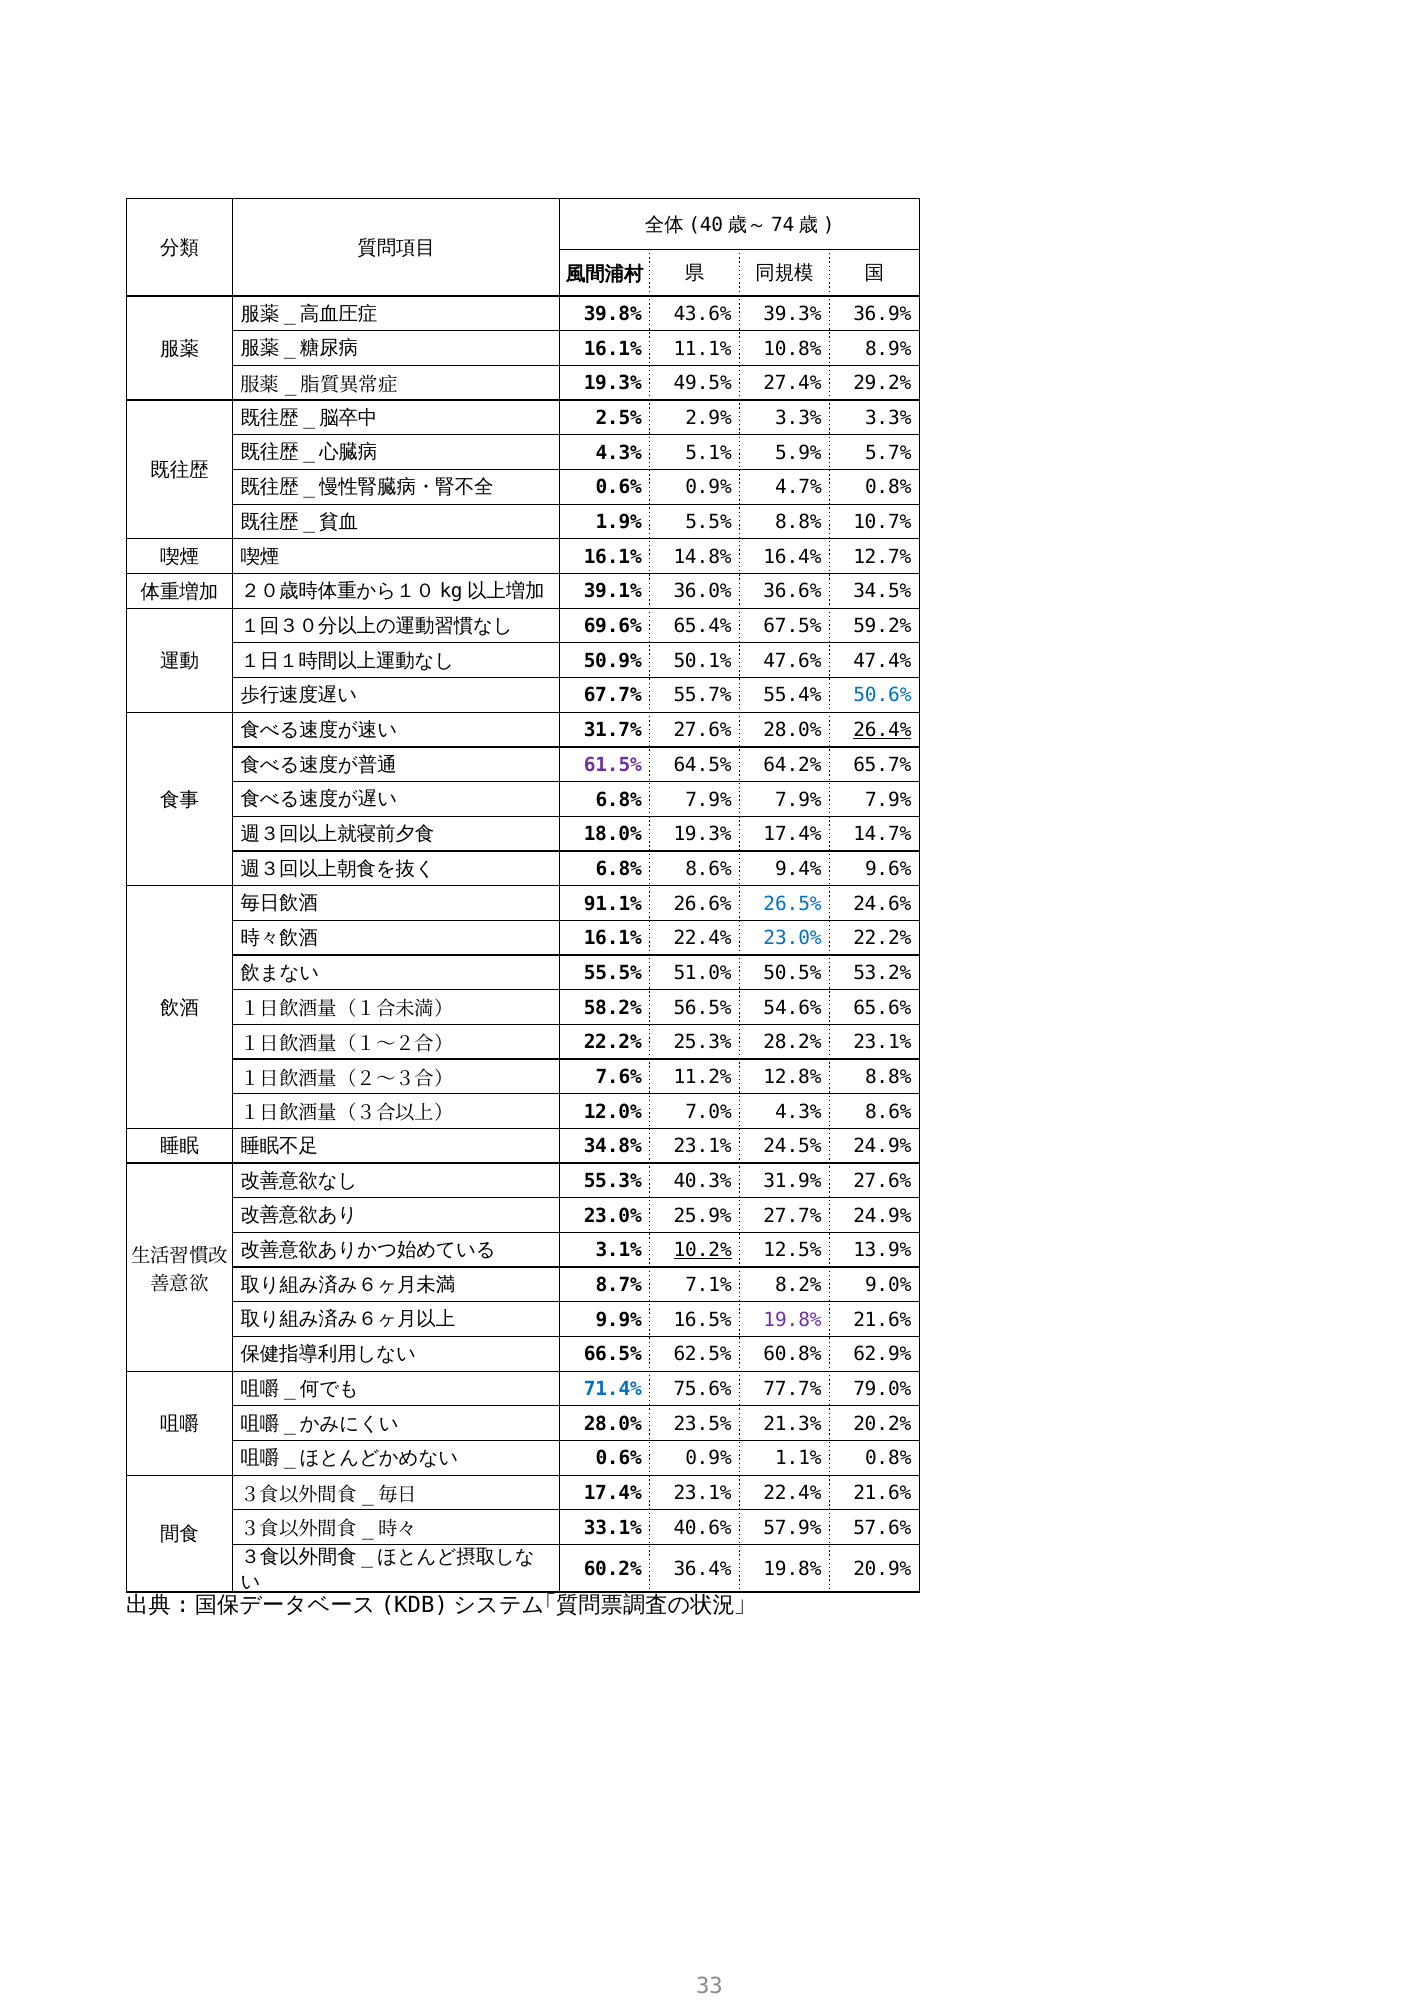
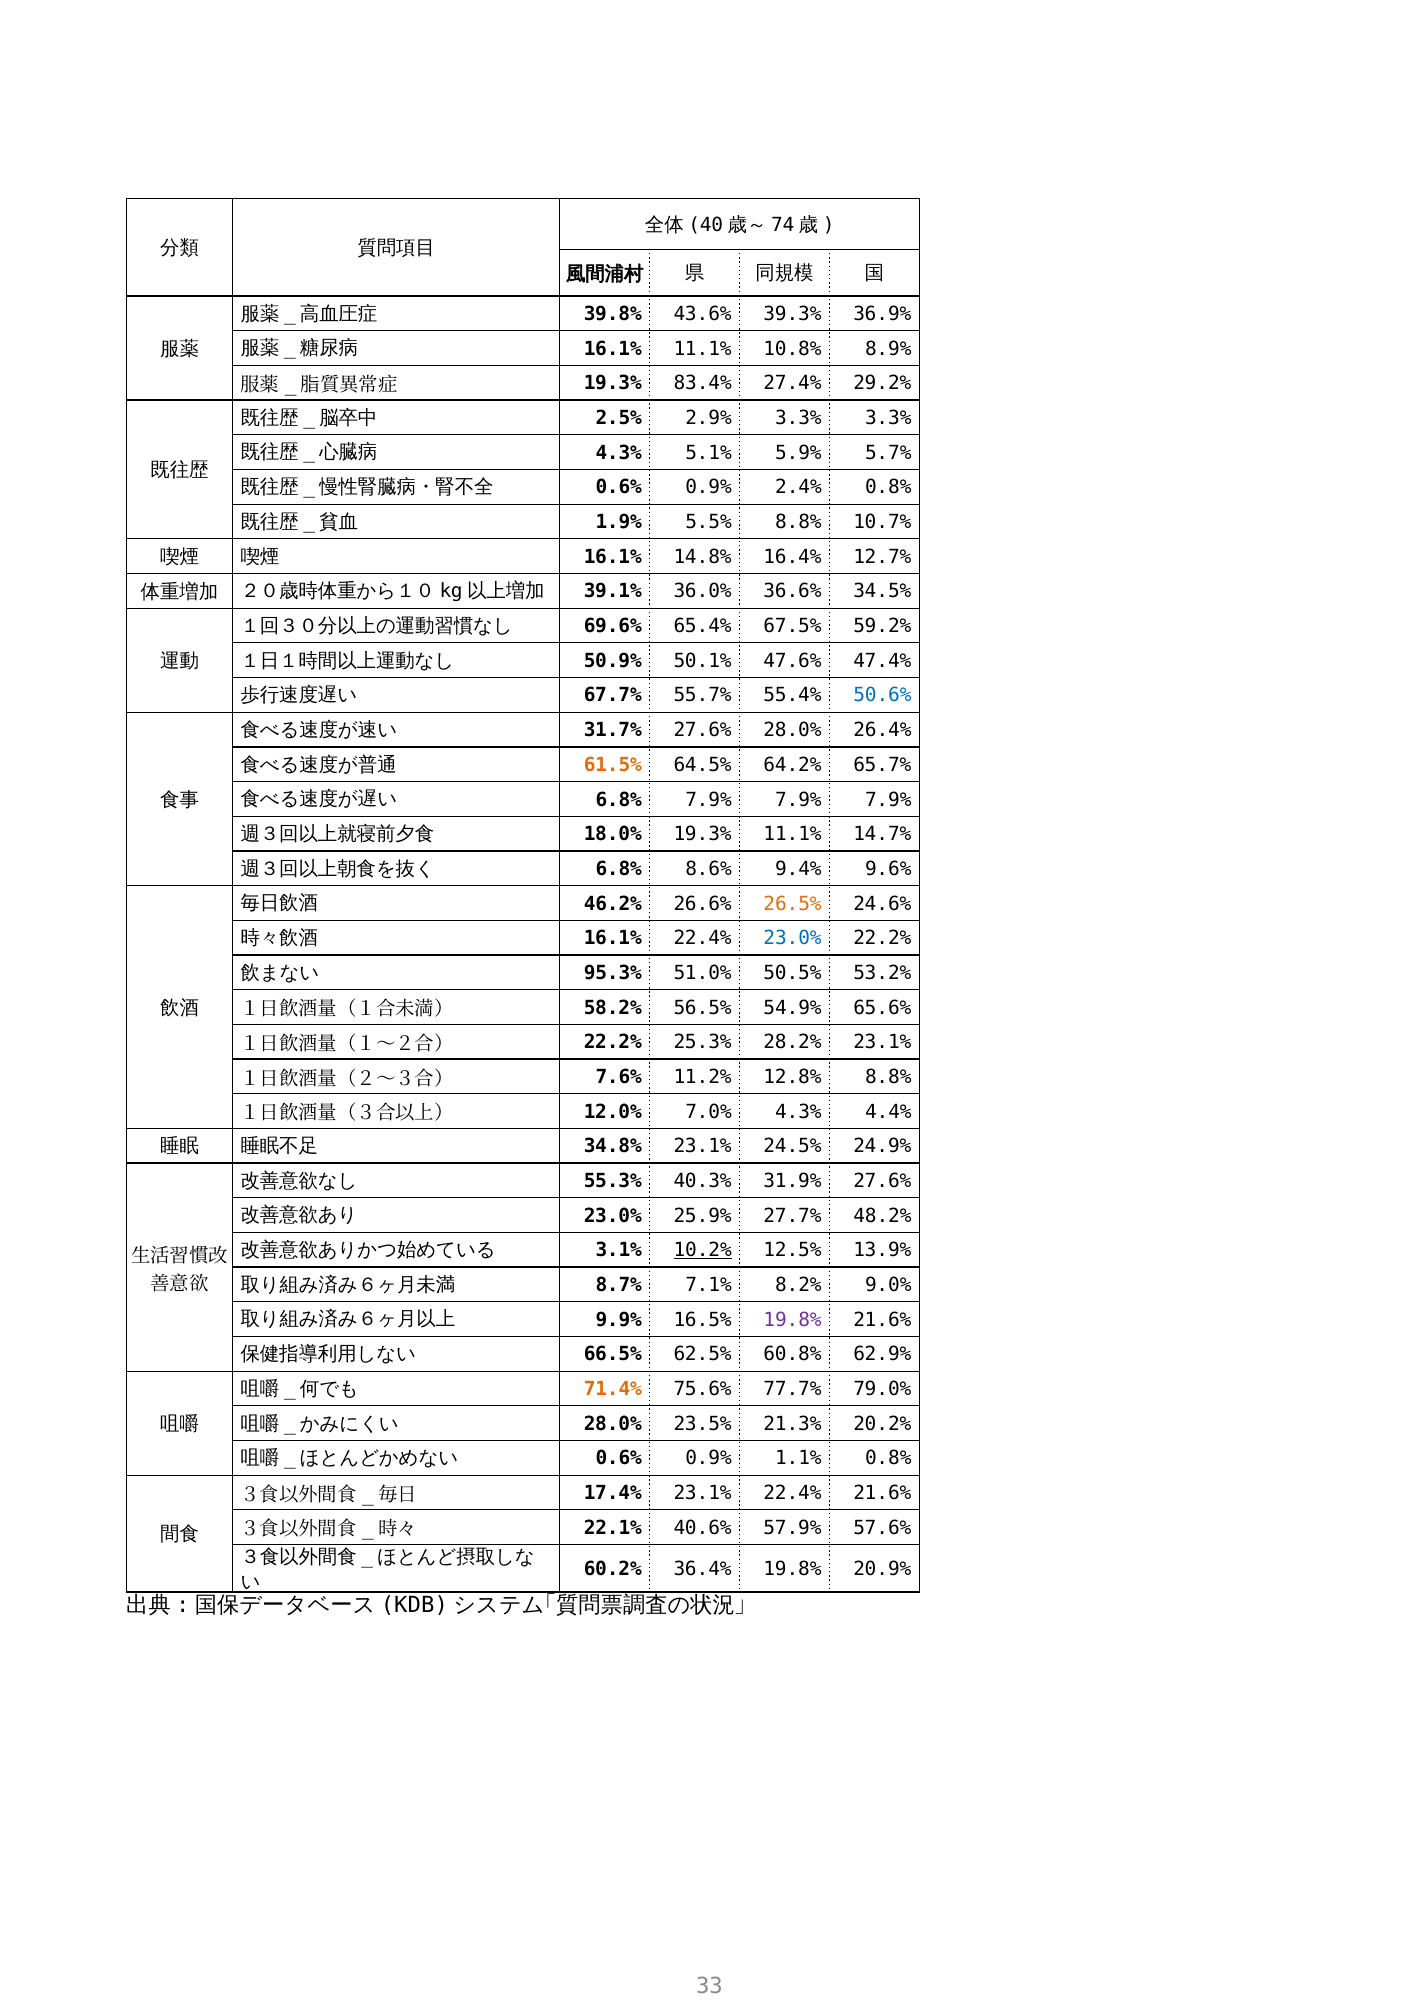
49.5%: 49.5% -> 83.4% (703, 383)
4.7%: 4.7% -> 2.4% (799, 488)
26.4% underline: present -> none (882, 730)
61.5% colour: purple -> orange (613, 765)
19.3% 17.4%: 17.4% -> 11.1% (793, 834)
91.1%: 91.1% -> 46.2% (613, 904)
26.5% colour: blue -> orange (793, 904)
55.5%: 55.5% -> 95.3% (613, 973)
54.6%: 54.6% -> 54.9% (793, 1008)
4.3% 8.6%: 8.6% -> 4.4% (888, 1112)
27.7% 24.9%: 24.9% -> 48.2% (882, 1216)
71.4% colour: blue -> orange (613, 1389)
33.1%: 33.1% -> 22.1% (613, 1528)
